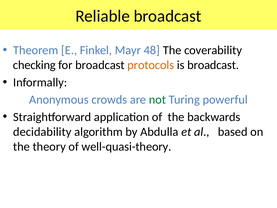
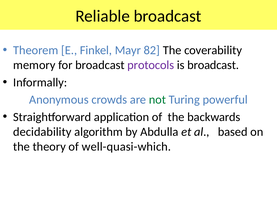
48: 48 -> 82 (152, 50)
checking: checking -> memory (34, 65)
protocols colour: orange -> purple (151, 65)
well-quasi-theory: well-quasi-theory -> well-quasi-which (126, 146)
